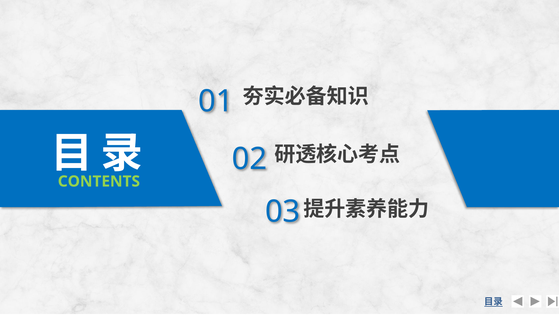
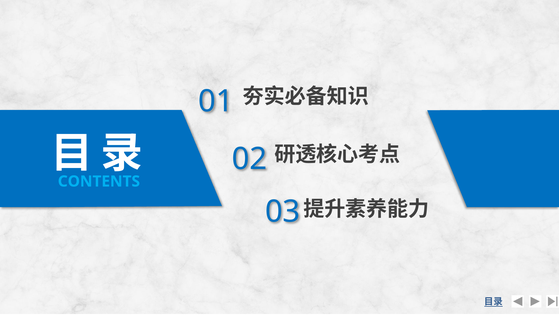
CONTENTS colour: light green -> light blue (99, 181)
